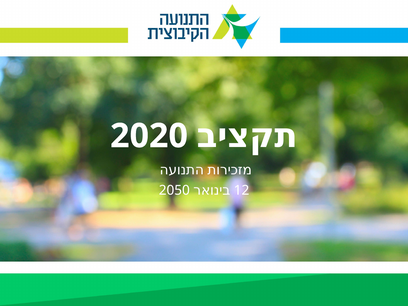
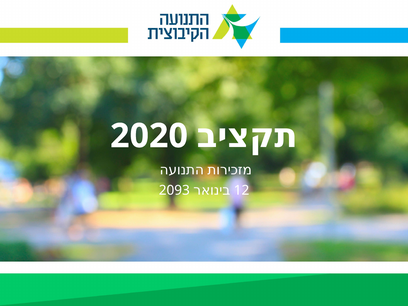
2050: 2050 -> 2093 (174, 190)
